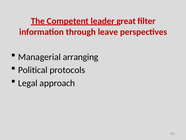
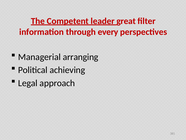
leave: leave -> every (108, 32)
protocols: protocols -> achieving (67, 70)
